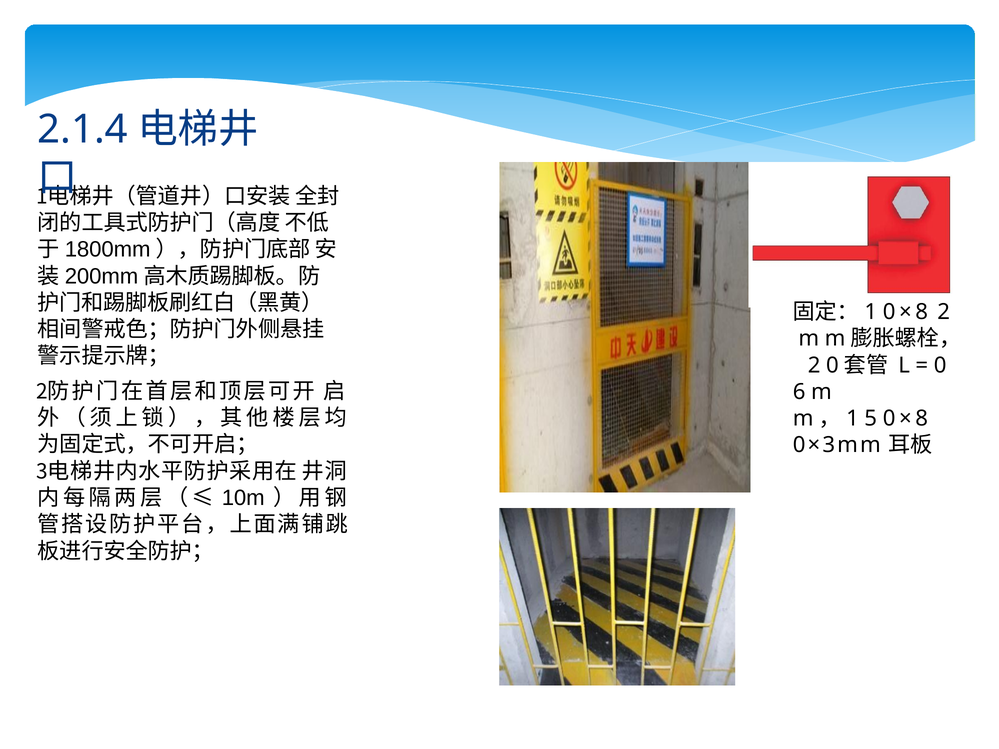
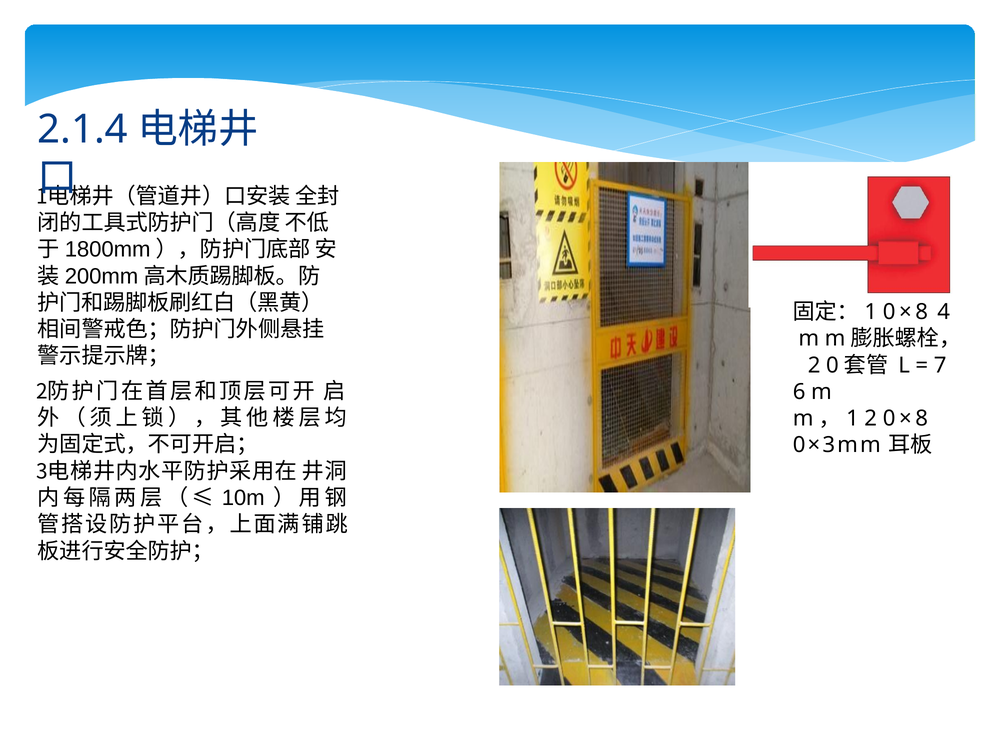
0×8 2: 2 -> 4 (944, 312)
0: 0 -> 7 (940, 365)
m，1 5: 5 -> 2 (871, 419)
